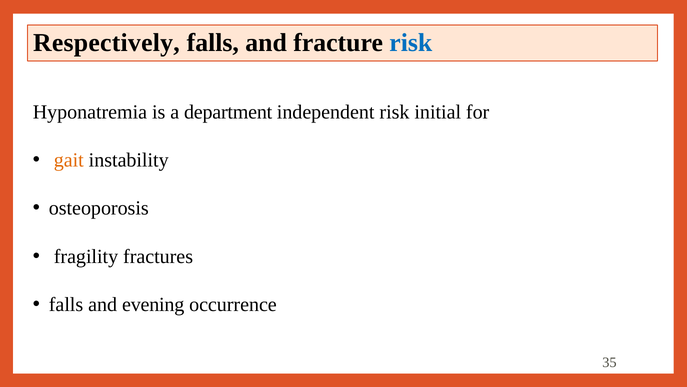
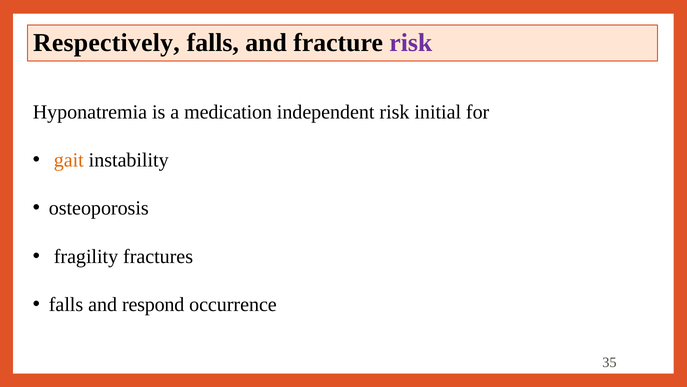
risk colour: blue -> purple (411, 43)
department: department -> medication (228, 112)
evening: evening -> respond (153, 304)
